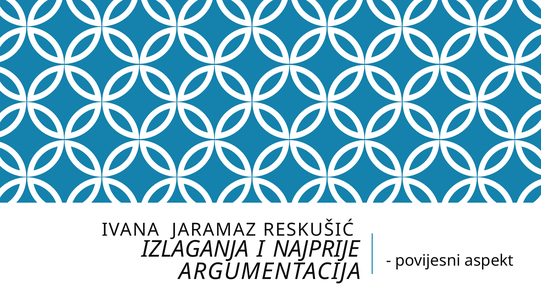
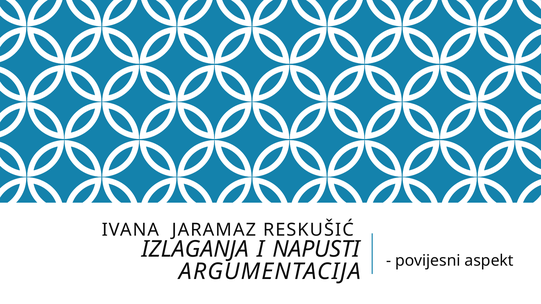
NAJPRIJE: NAJPRIJE -> NAPUSTI (316, 250)
